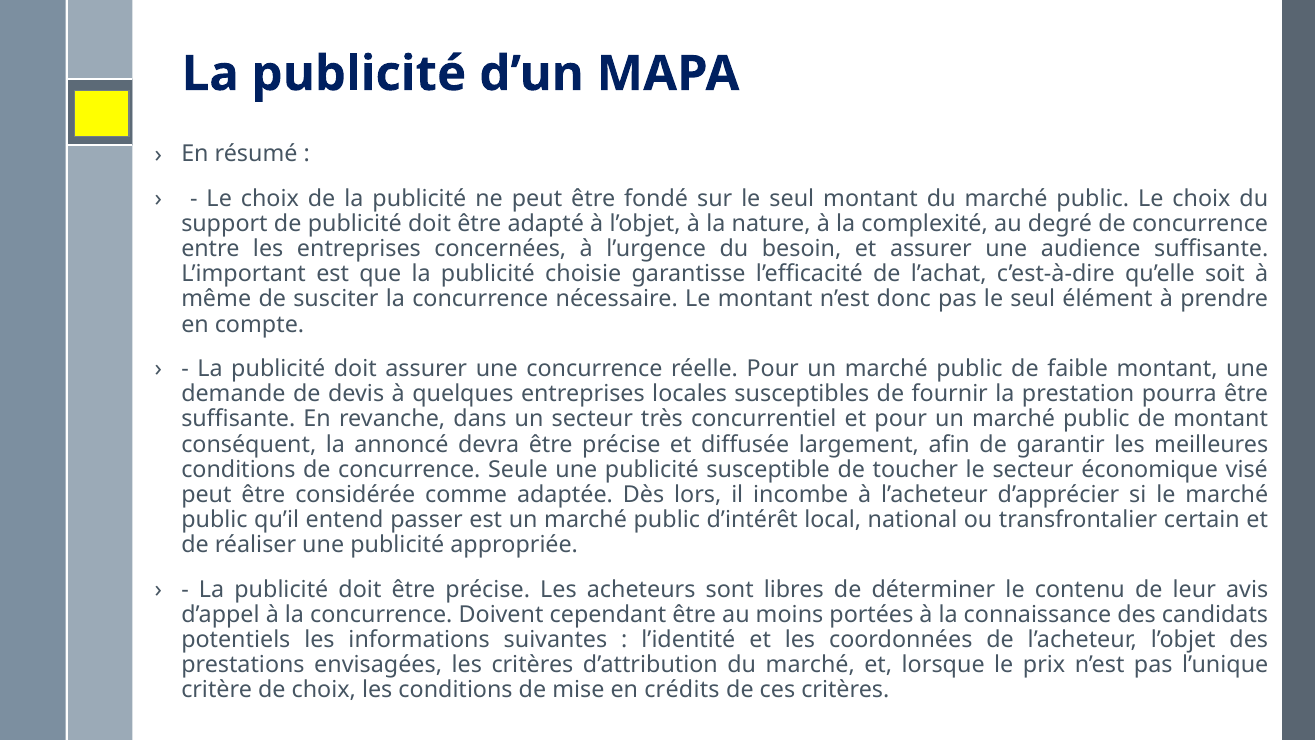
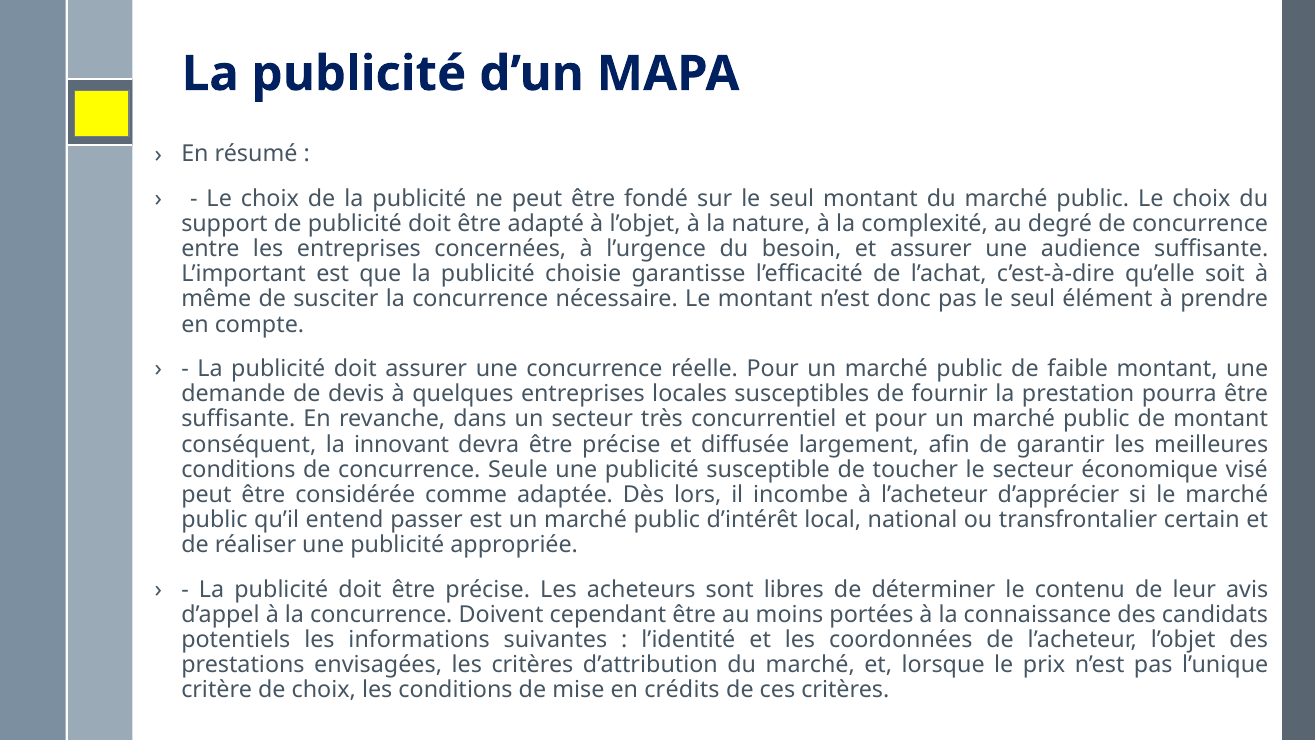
annoncé: annoncé -> innovant (402, 444)
